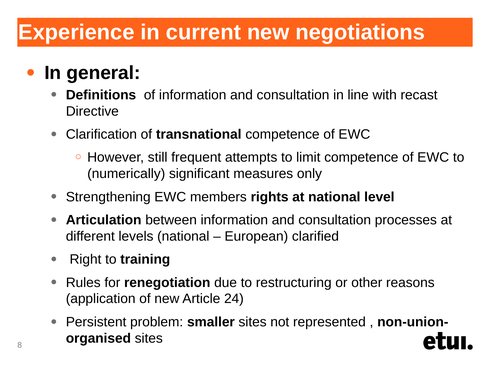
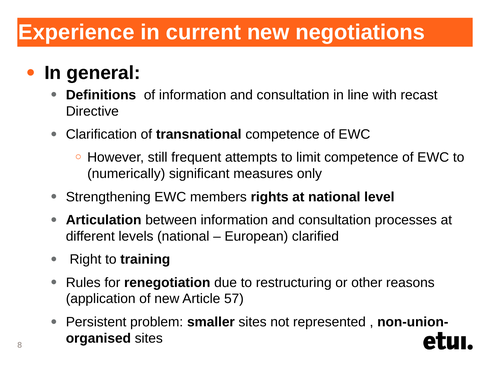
24: 24 -> 57 (234, 299)
